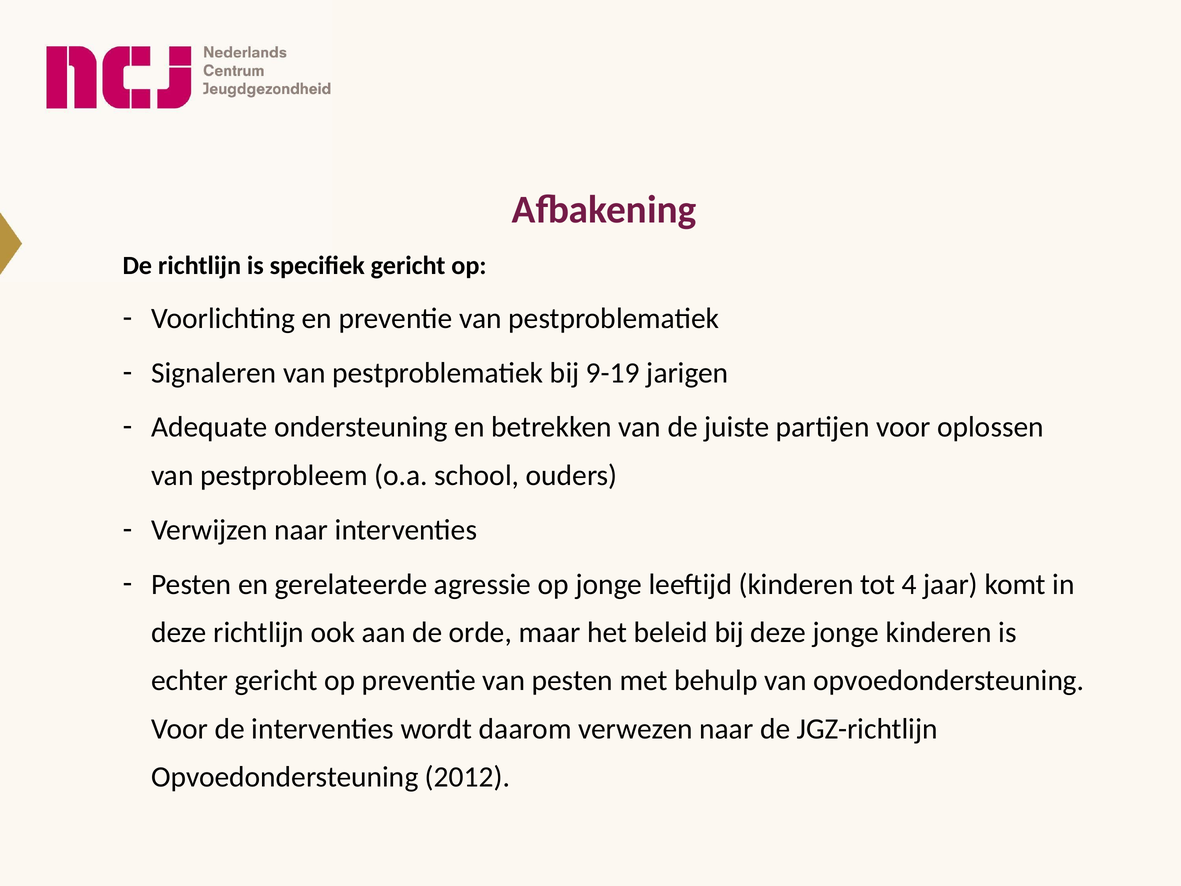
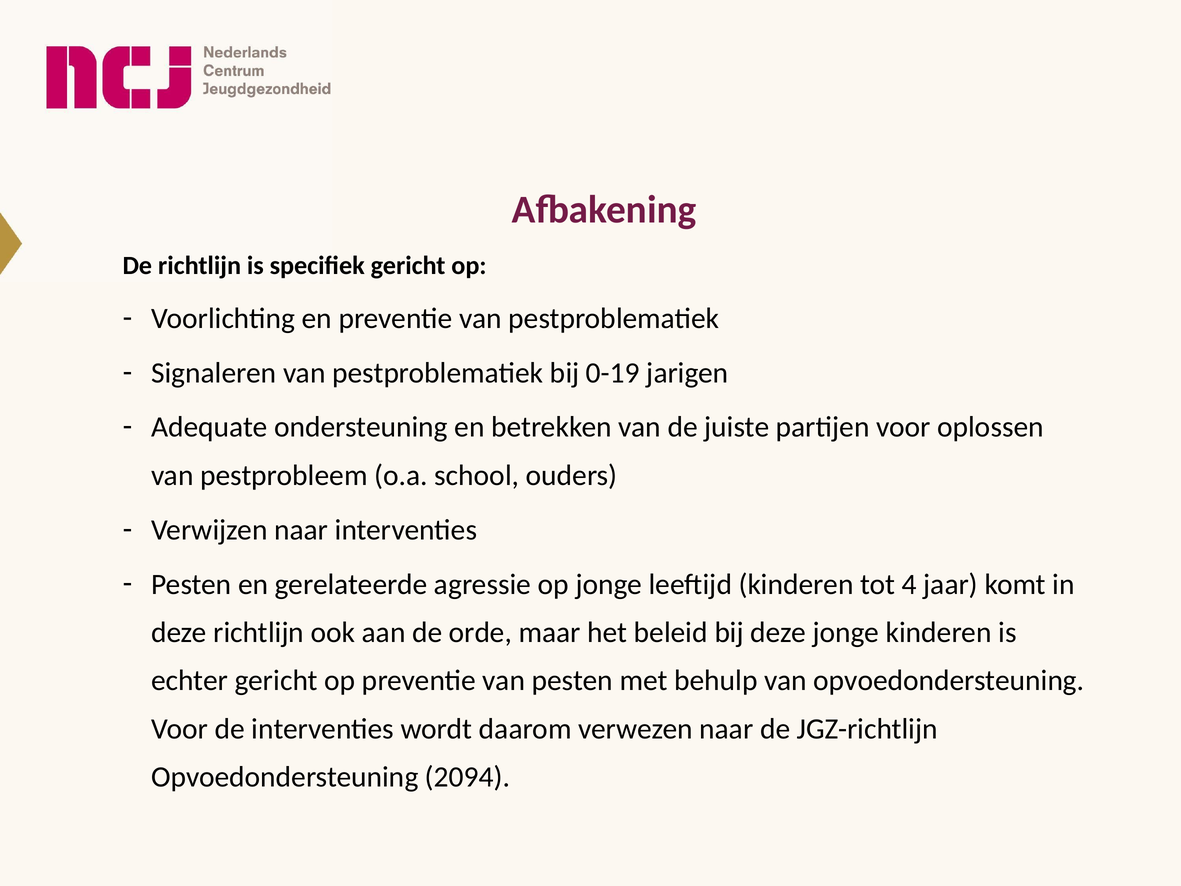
9-19: 9-19 -> 0-19 (613, 373)
2012: 2012 -> 2094 (468, 777)
